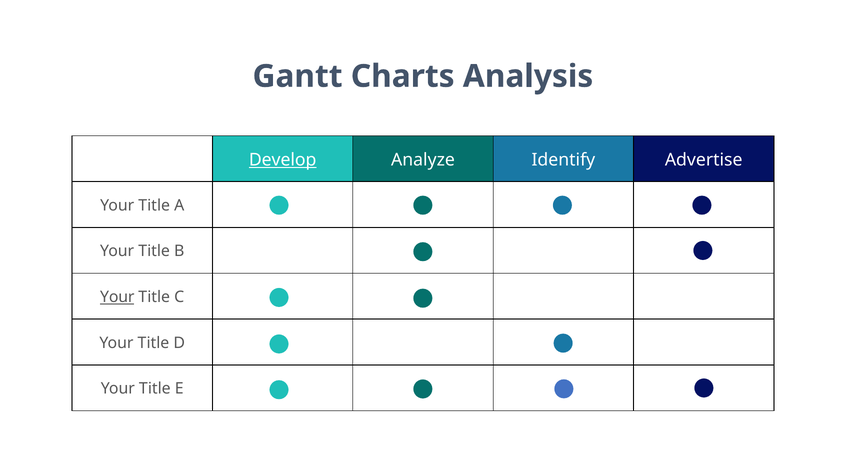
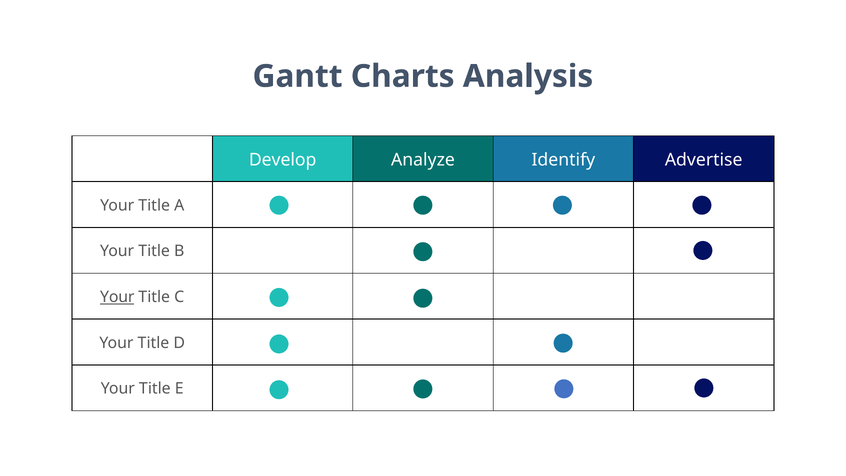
Develop underline: present -> none (283, 160)
